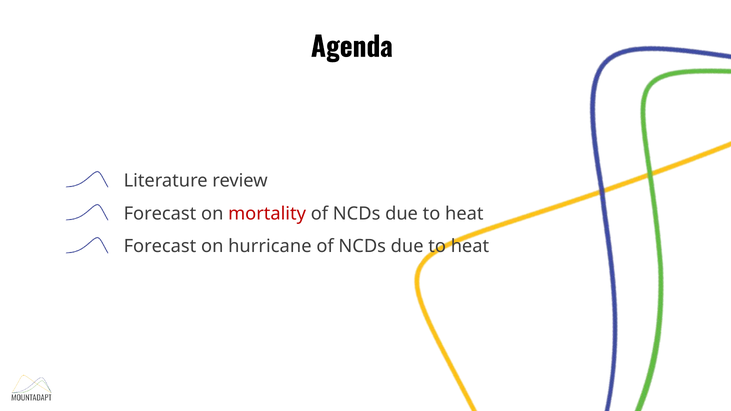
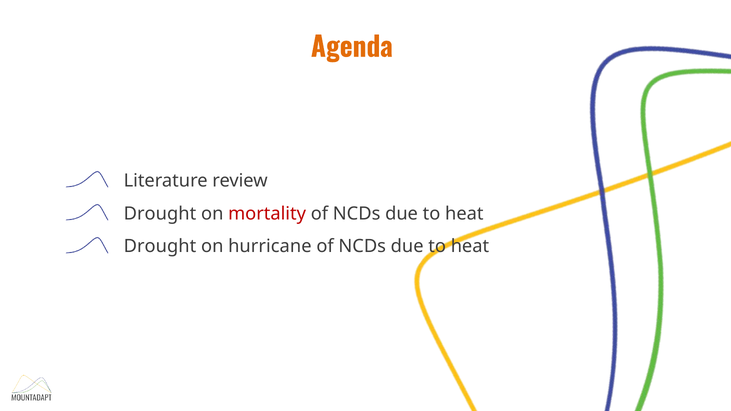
Agenda colour: black -> orange (352, 48)
Forecast: Forecast -> Drought (160, 214)
Forecast: Forecast -> Drought (160, 247)
